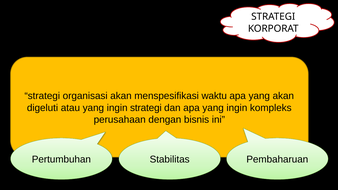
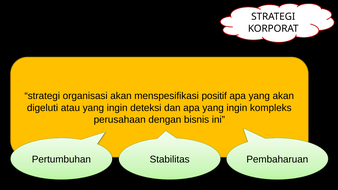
waktu: waktu -> positif (214, 96)
ingin strategi: strategi -> deteksi (146, 108)
